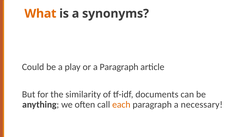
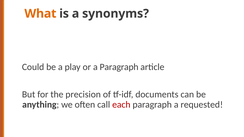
similarity: similarity -> precision (83, 95)
each colour: orange -> red (121, 105)
necessary: necessary -> requested (202, 105)
